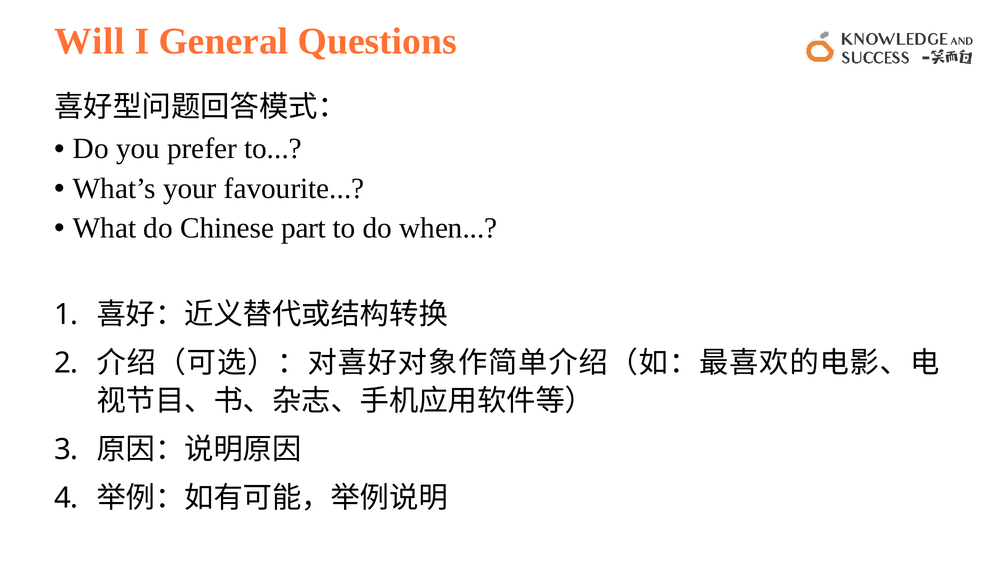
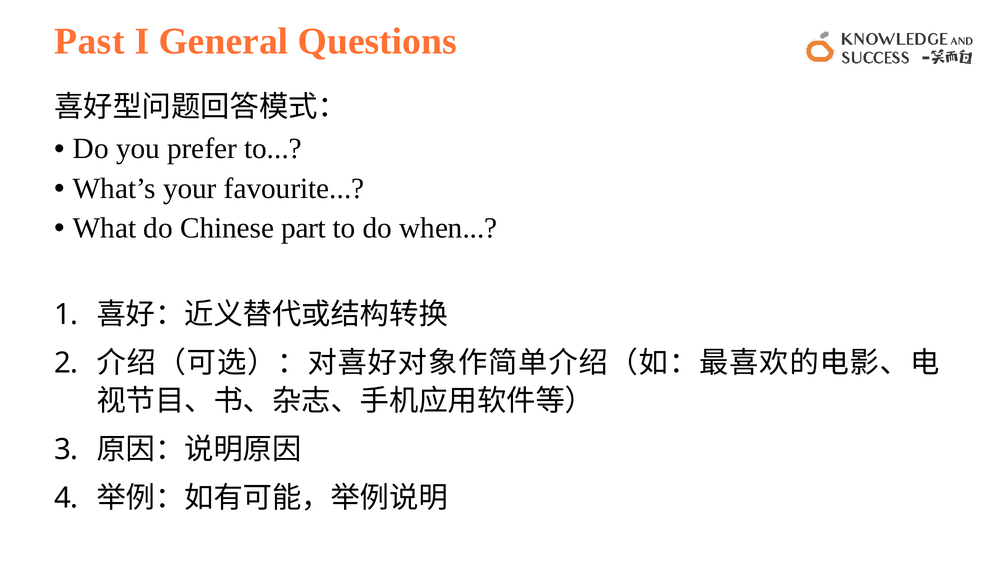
Will: Will -> Past (89, 41)
